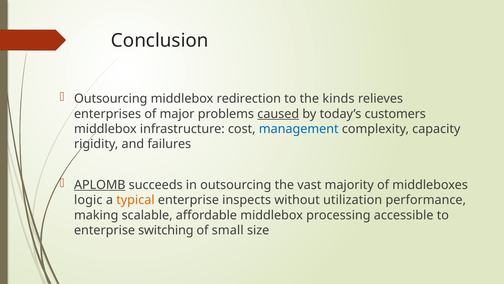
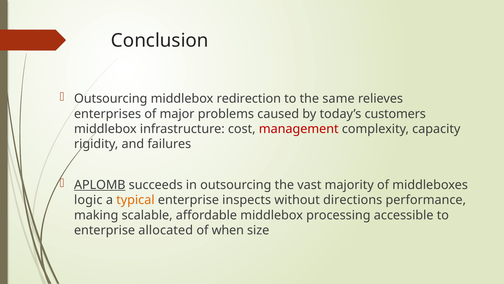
kinds: kinds -> same (339, 99)
caused underline: present -> none (278, 114)
management colour: blue -> red (299, 129)
utilization: utilization -> directions (353, 200)
switching: switching -> allocated (166, 230)
small: small -> when (228, 230)
